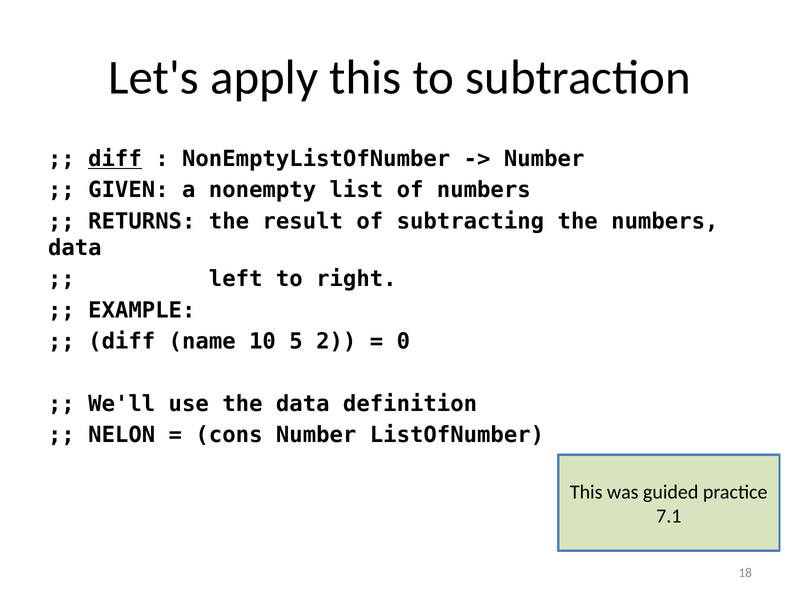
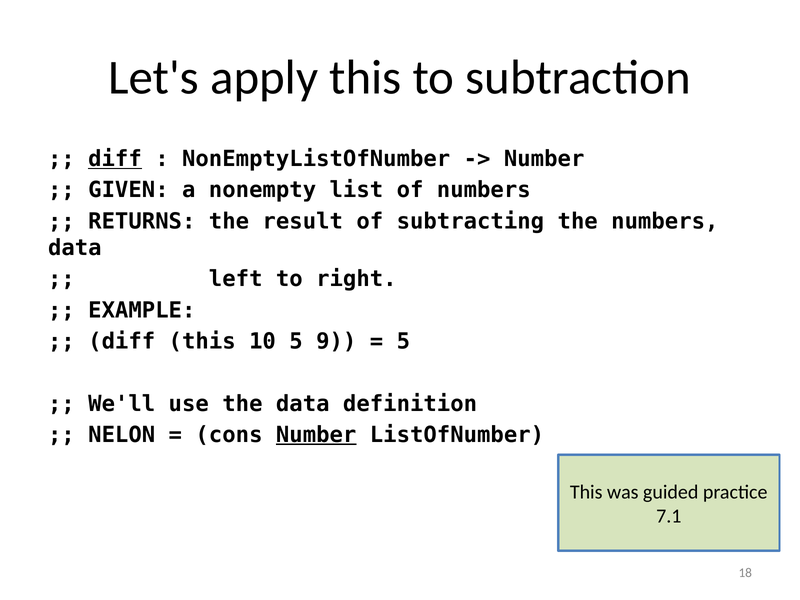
diff name: name -> this (202, 341)
2: 2 -> 9 (336, 341)
0: 0 -> 5 (403, 341)
Number underline: none -> present (316, 435)
